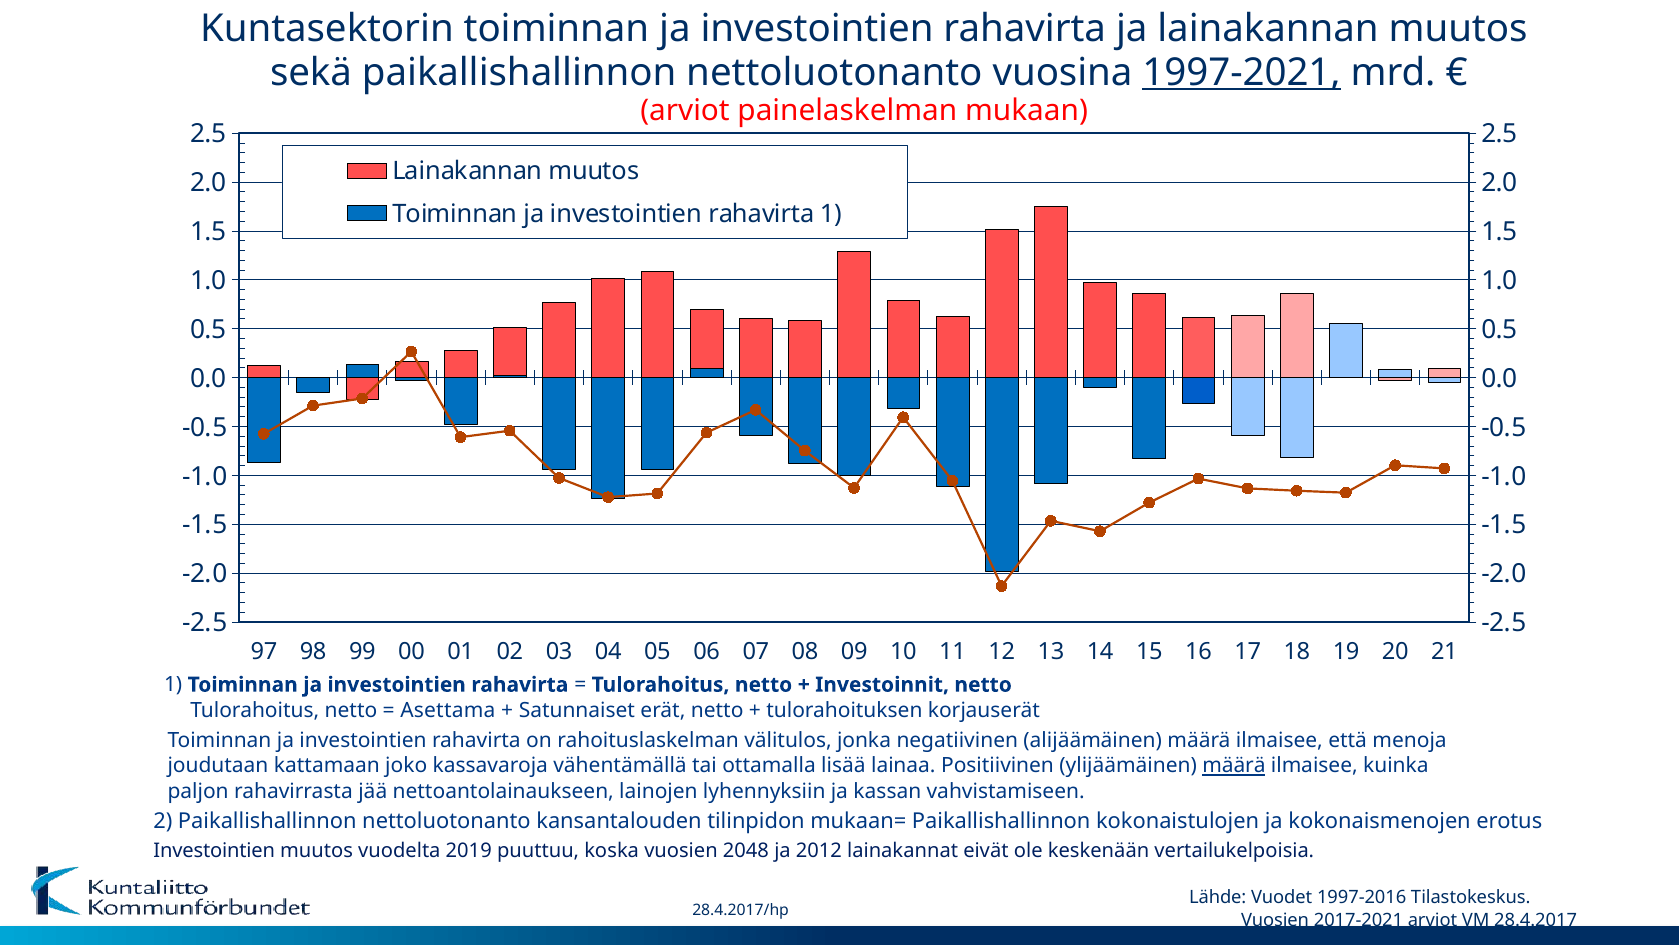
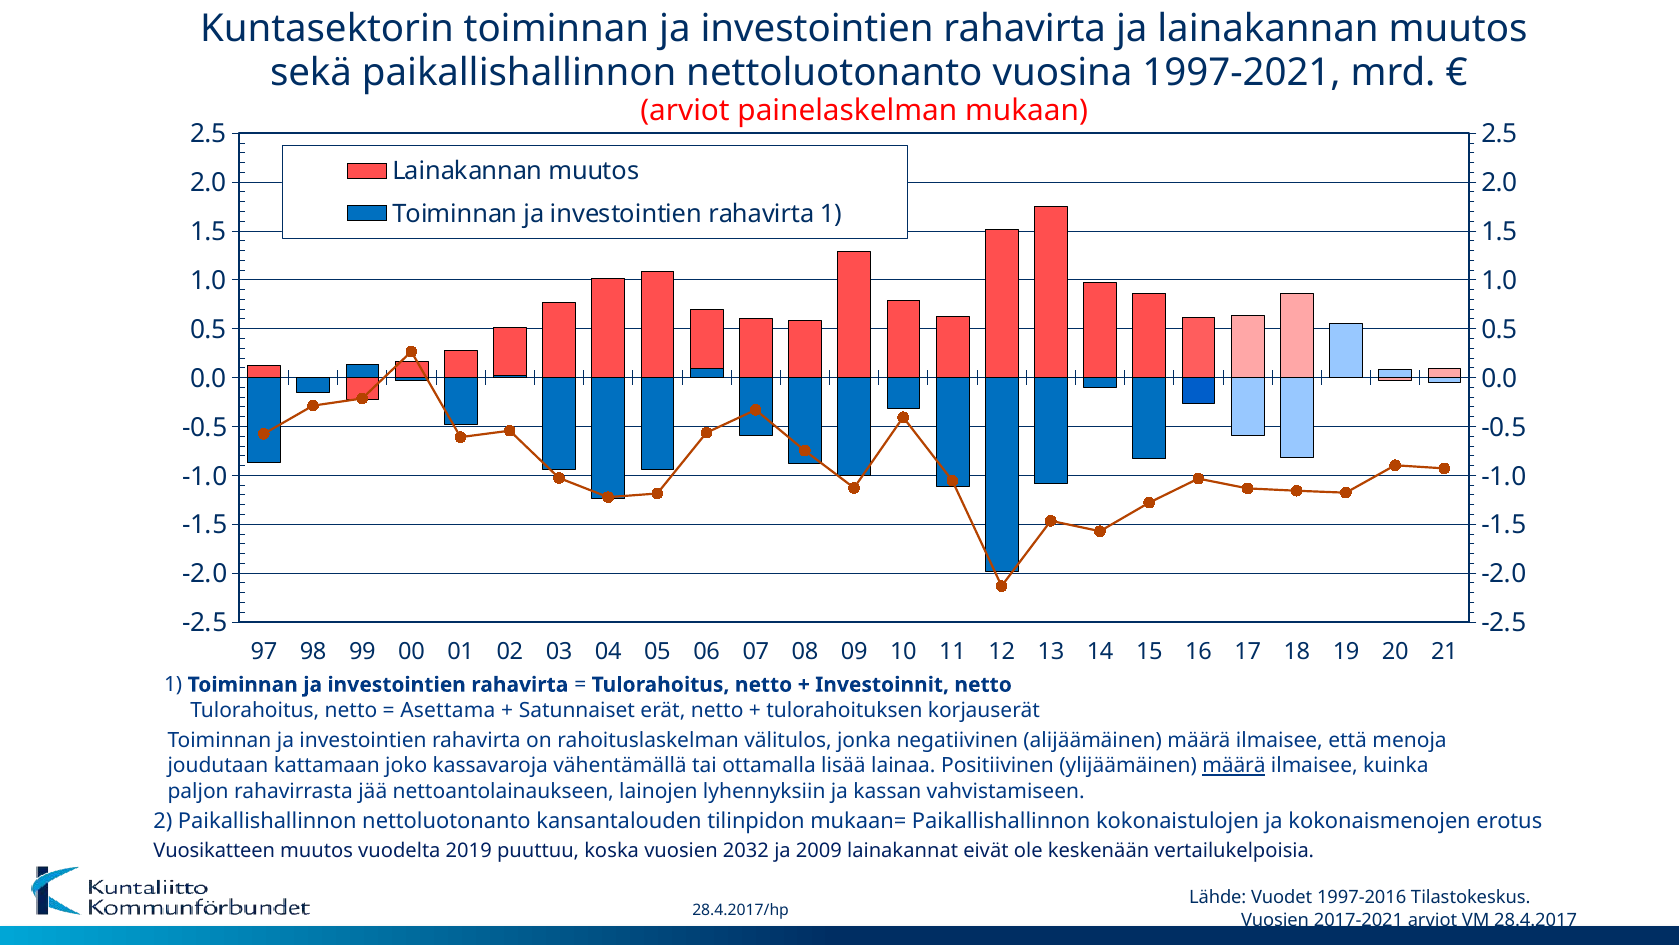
1997-2021 underline: present -> none (1242, 72)
Investointien: Investointien -> Vuosikatteen (214, 851)
2048: 2048 -> 2032 (746, 851)
2012: 2012 -> 2009 (819, 851)
